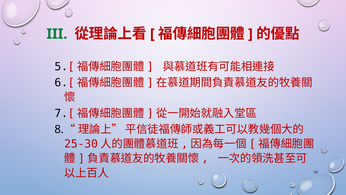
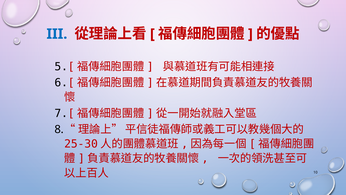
III colour: green -> blue (57, 34)
